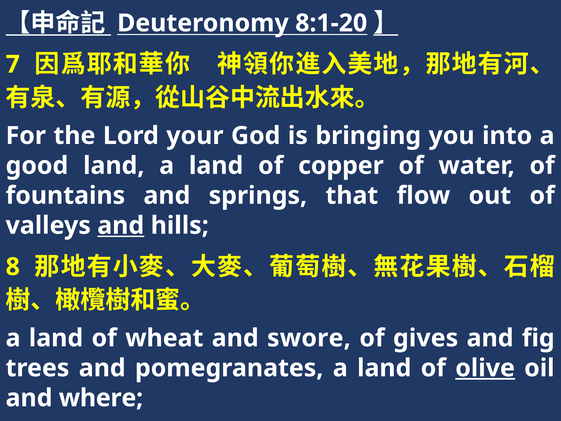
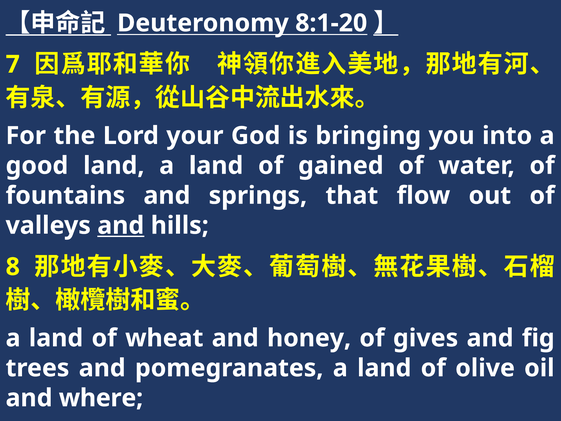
copper: copper -> gained (341, 166)
swore: swore -> honey (309, 338)
olive underline: present -> none (485, 368)
